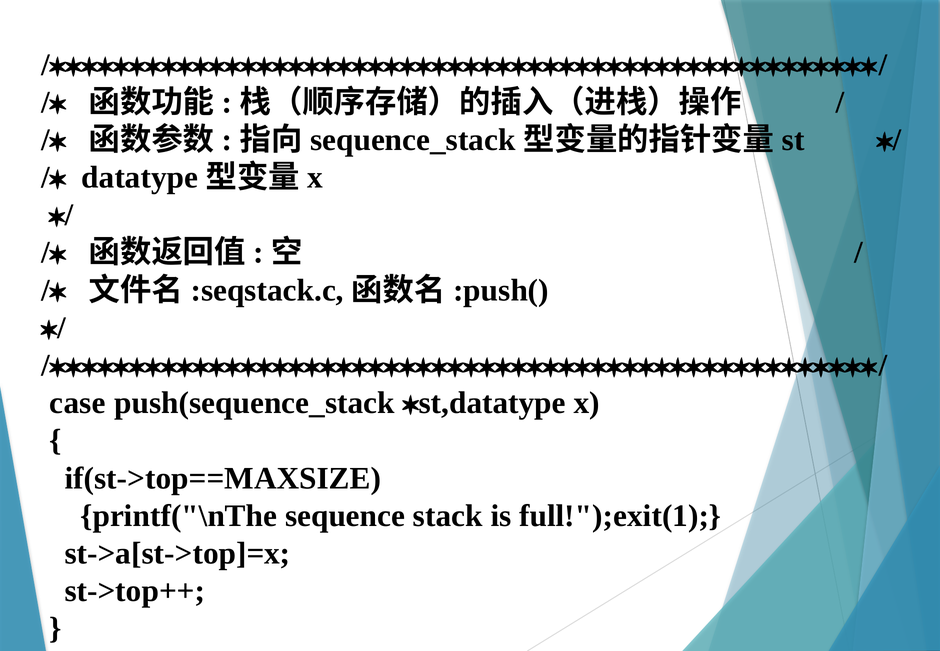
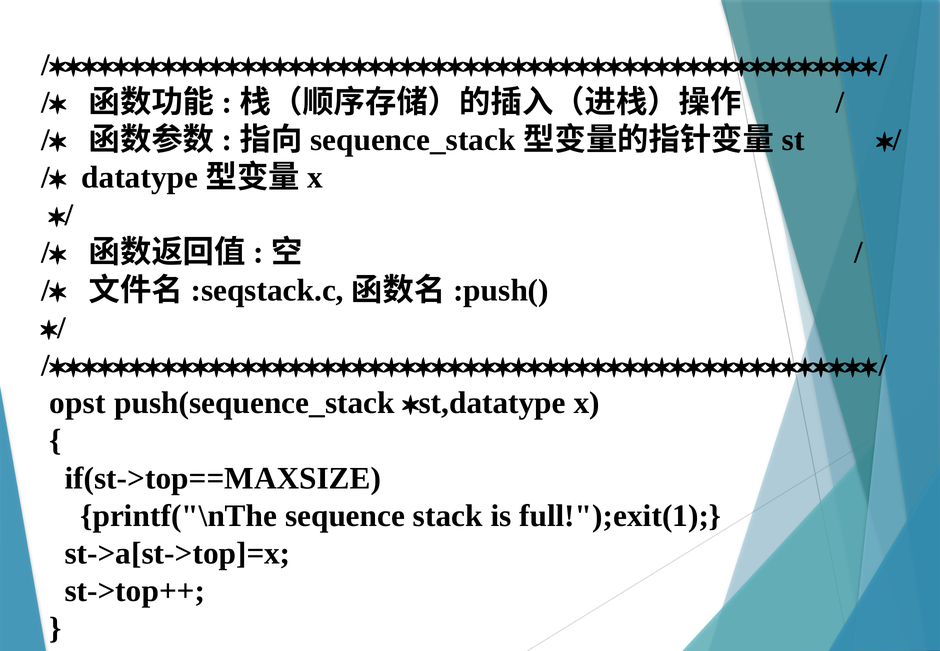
case: case -> opst (78, 403)
